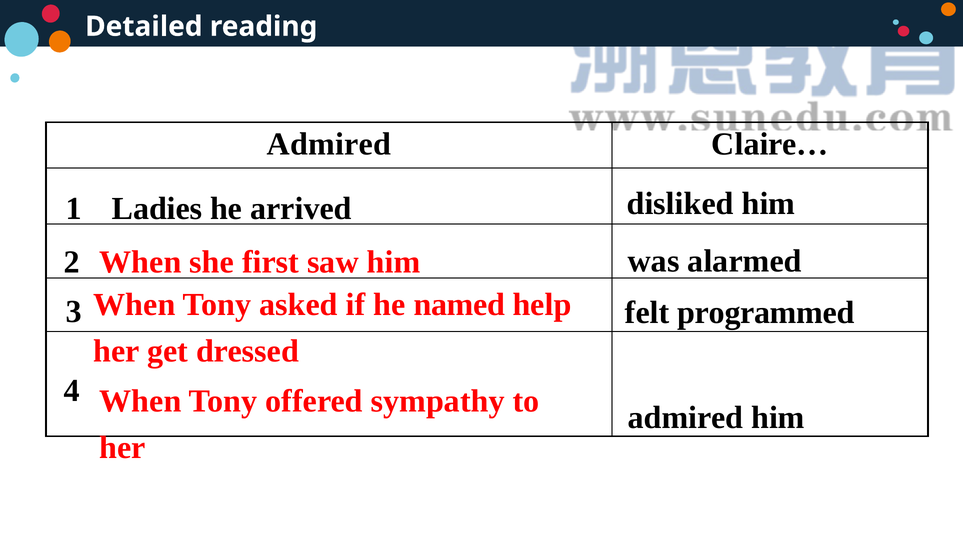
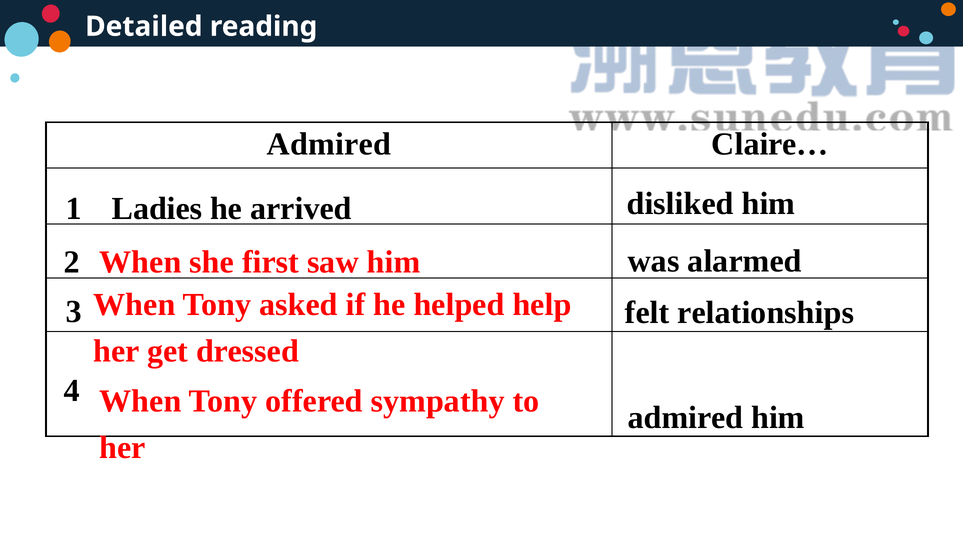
named: named -> helped (459, 305)
programmed: programmed -> relationships (766, 313)
